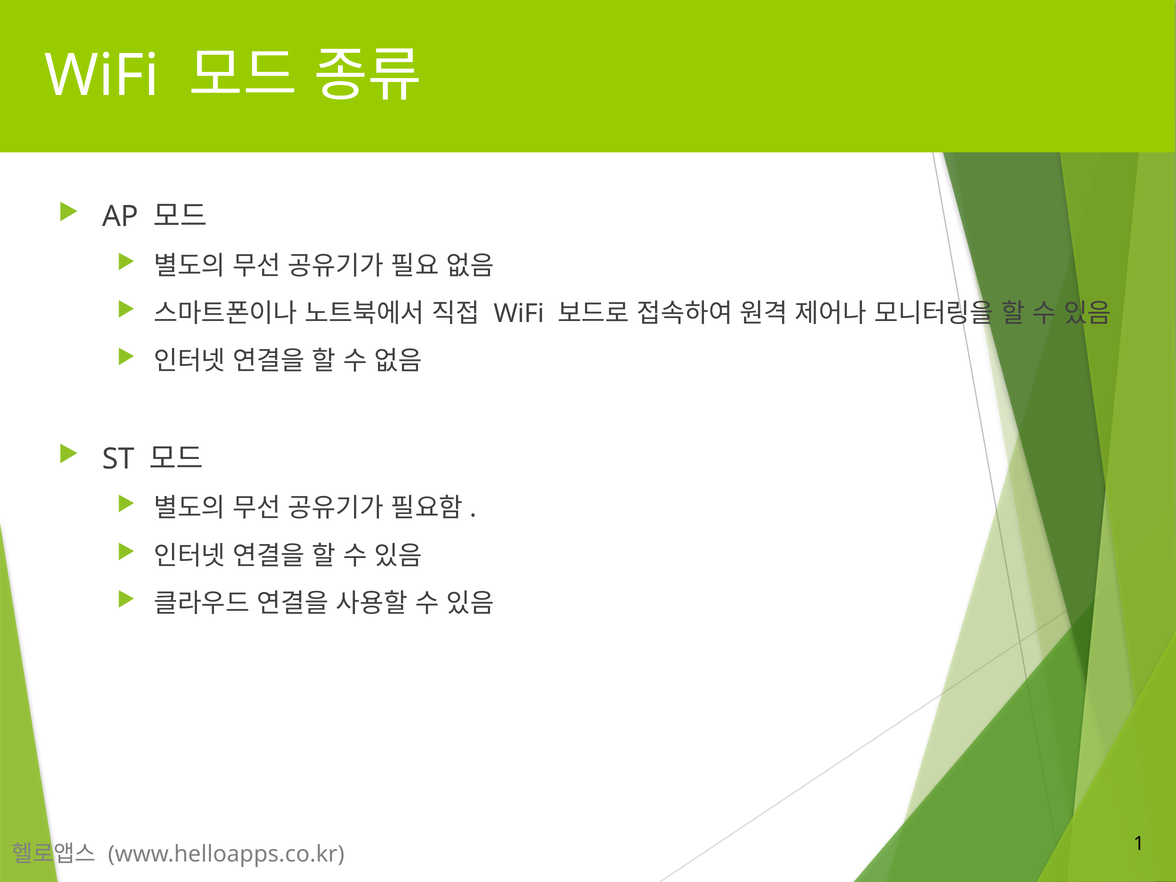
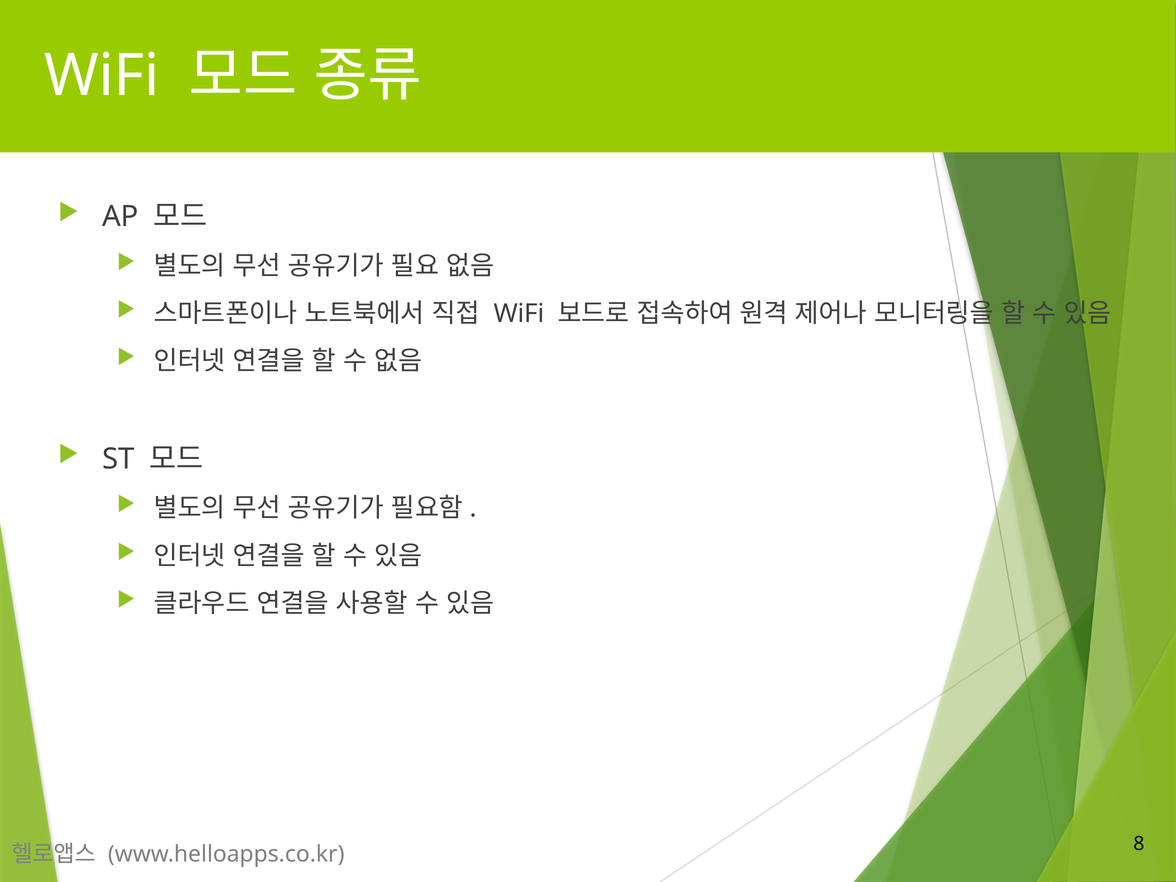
1: 1 -> 8 (1139, 844)
